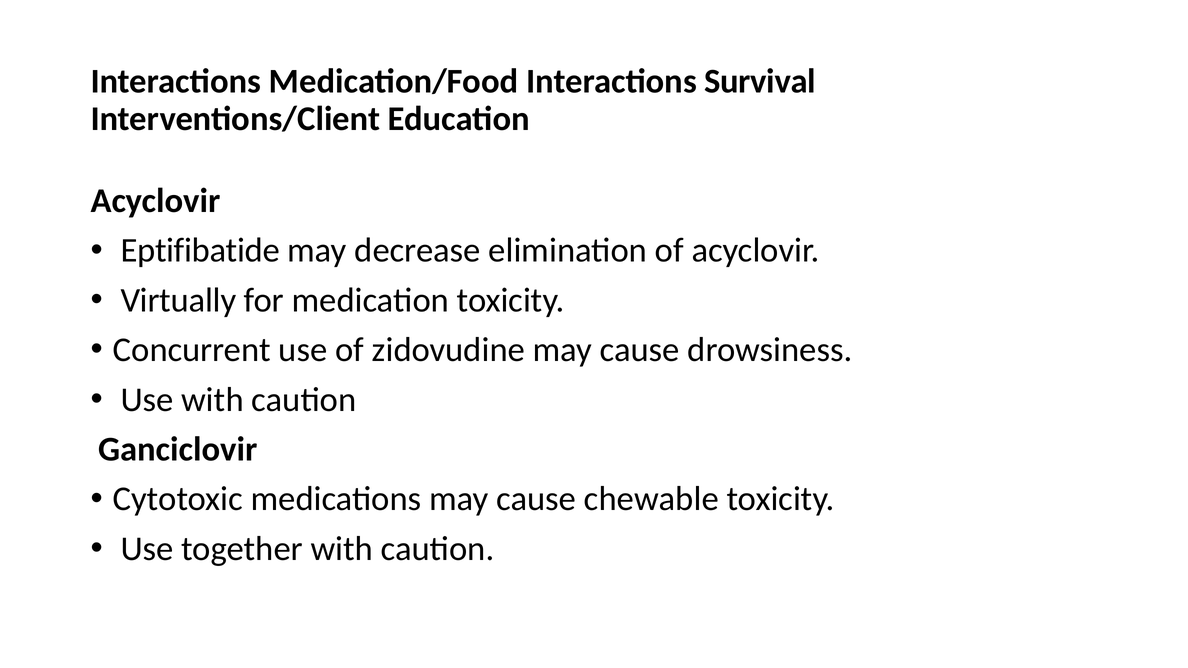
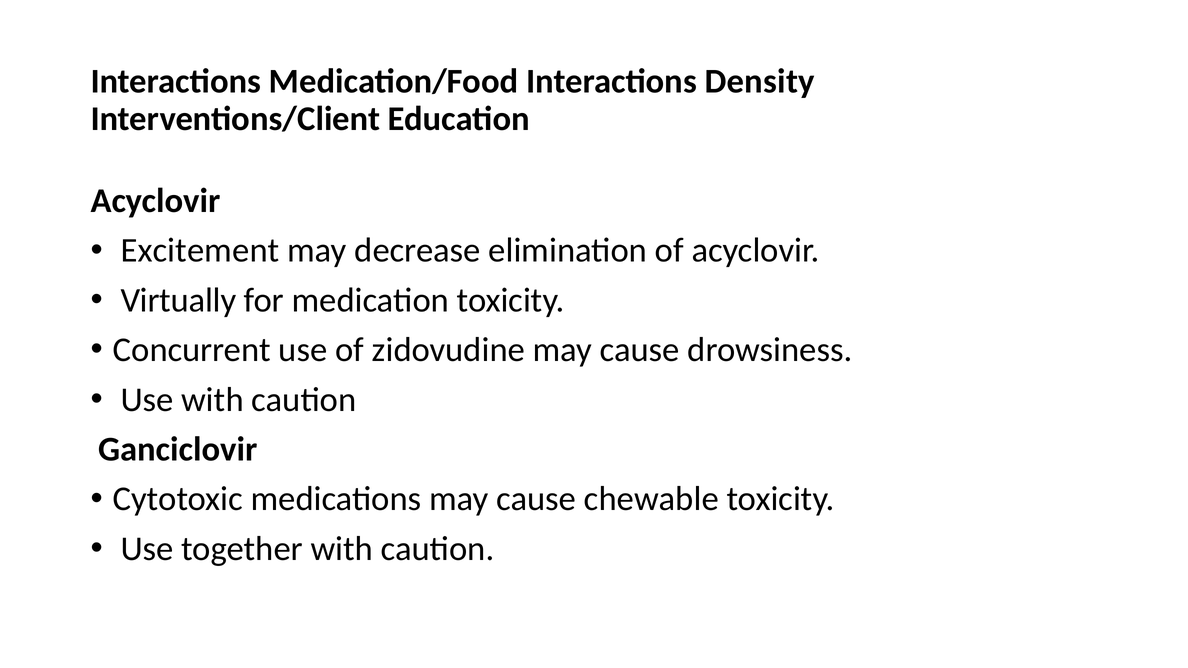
Survival: Survival -> Density (760, 81)
Eptifibatide: Eptifibatide -> Excitement (200, 251)
